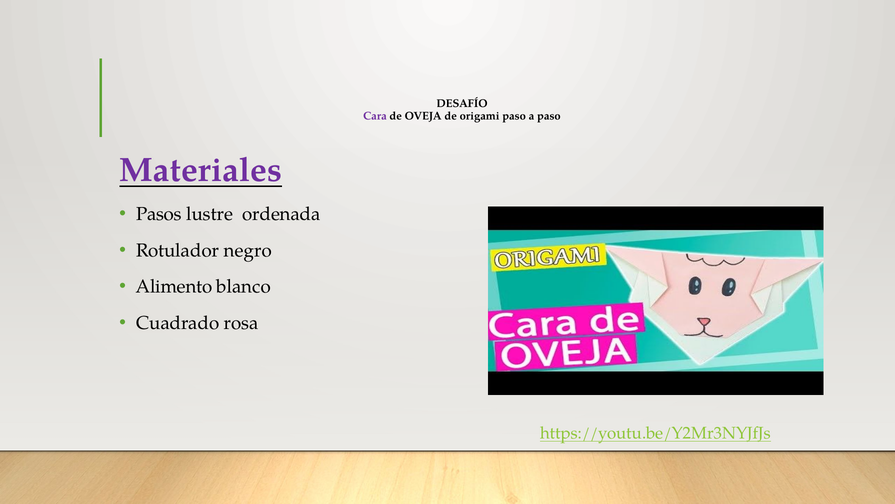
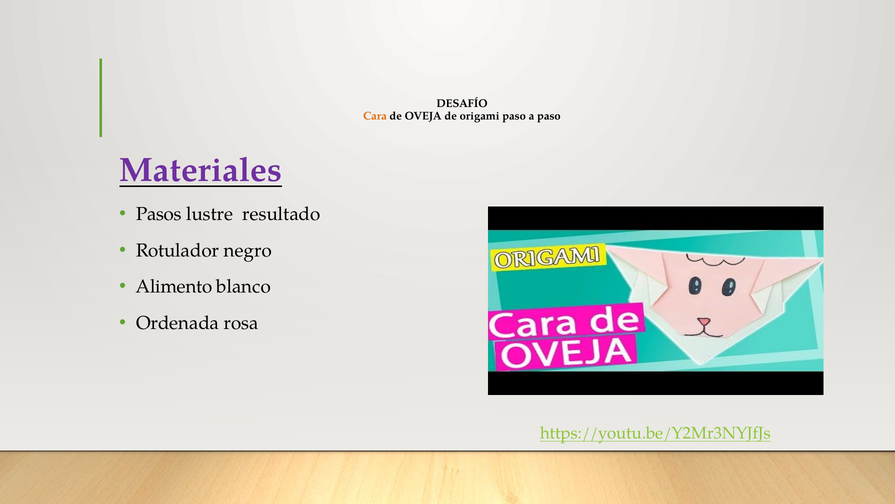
Cara colour: purple -> orange (375, 116)
ordenada: ordenada -> resultado (281, 214)
Cuadrado: Cuadrado -> Ordenada (178, 323)
